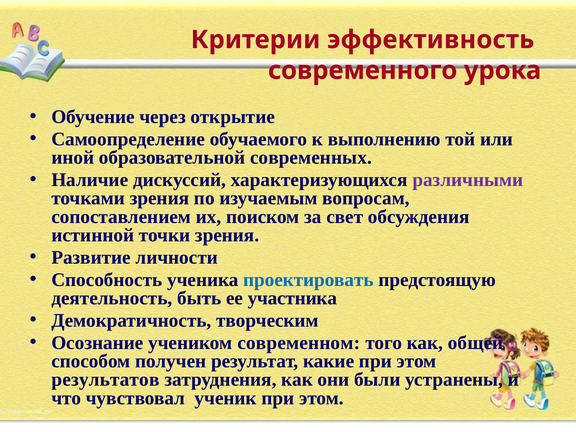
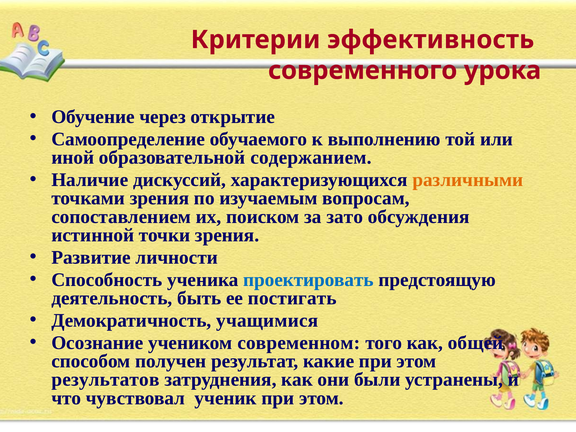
современных: современных -> содержанием (311, 158)
различными colour: purple -> orange (468, 180)
свет: свет -> зато (345, 217)
участника: участника -> постигать (292, 298)
творческим: творческим -> учащимися (267, 320)
